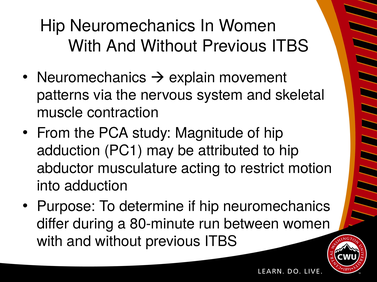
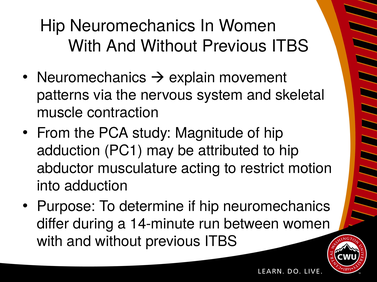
80-minute: 80-minute -> 14-minute (162, 224)
